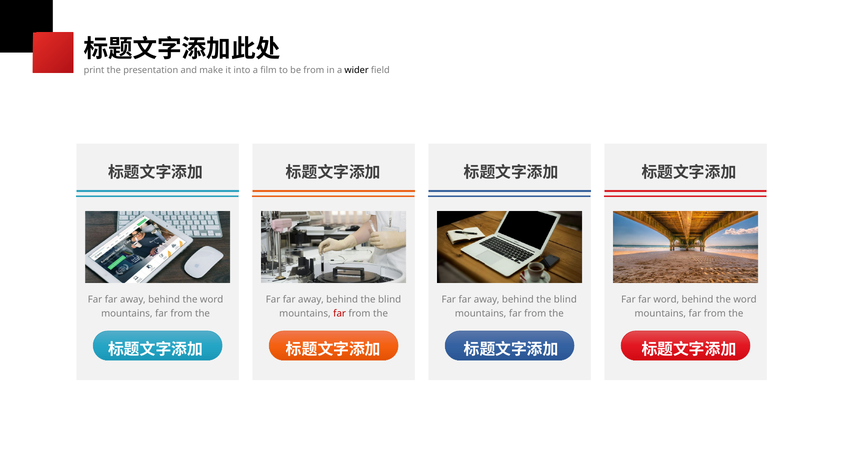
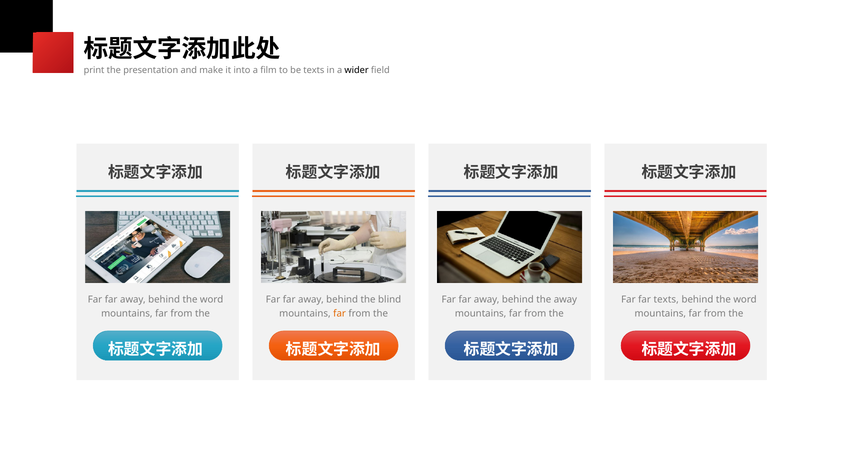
be from: from -> texts (314, 70)
blind: blind -> away (565, 300)
far word: word -> texts (666, 300)
far colour: red -> orange (340, 314)
